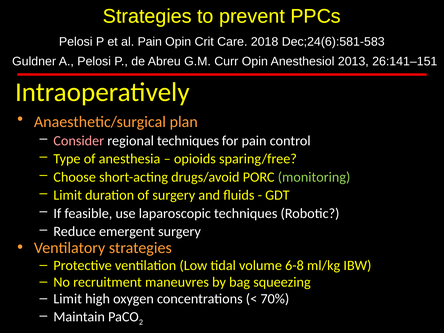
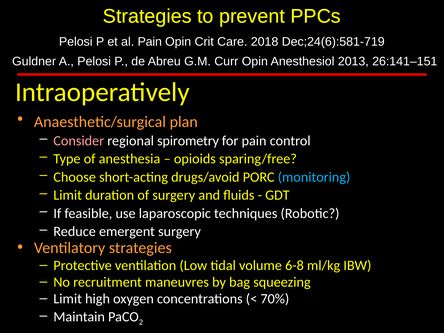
Dec;24(6):581-583: Dec;24(6):581-583 -> Dec;24(6):581-719 (333, 42)
regional techniques: techniques -> spirometry (188, 141)
monitoring colour: light green -> light blue (314, 177)
